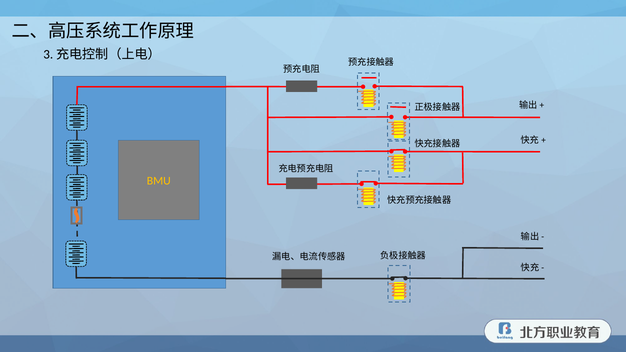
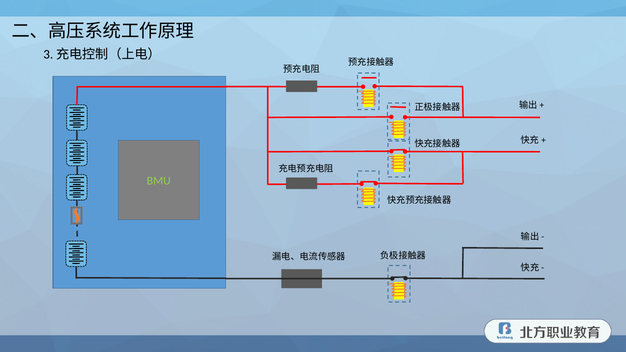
BMU colour: yellow -> light green (159, 181)
